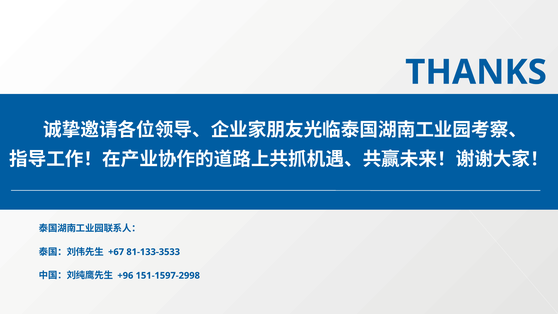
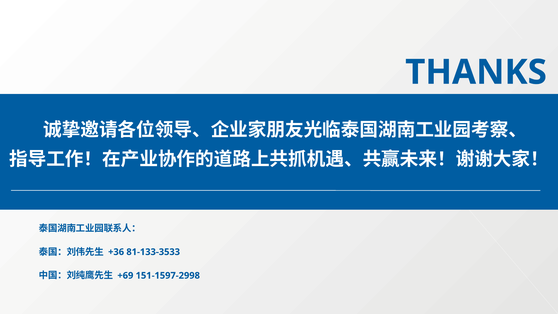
+67: +67 -> +36 (116, 252)
+96: +96 -> +69 (125, 275)
